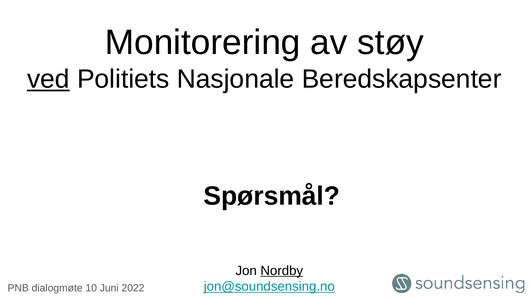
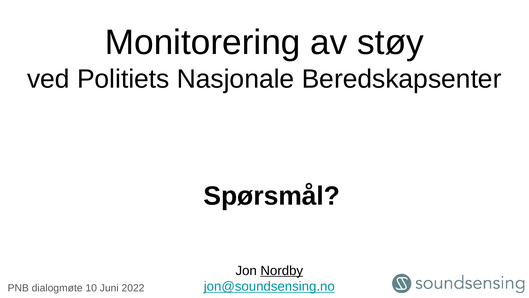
ved underline: present -> none (48, 79)
